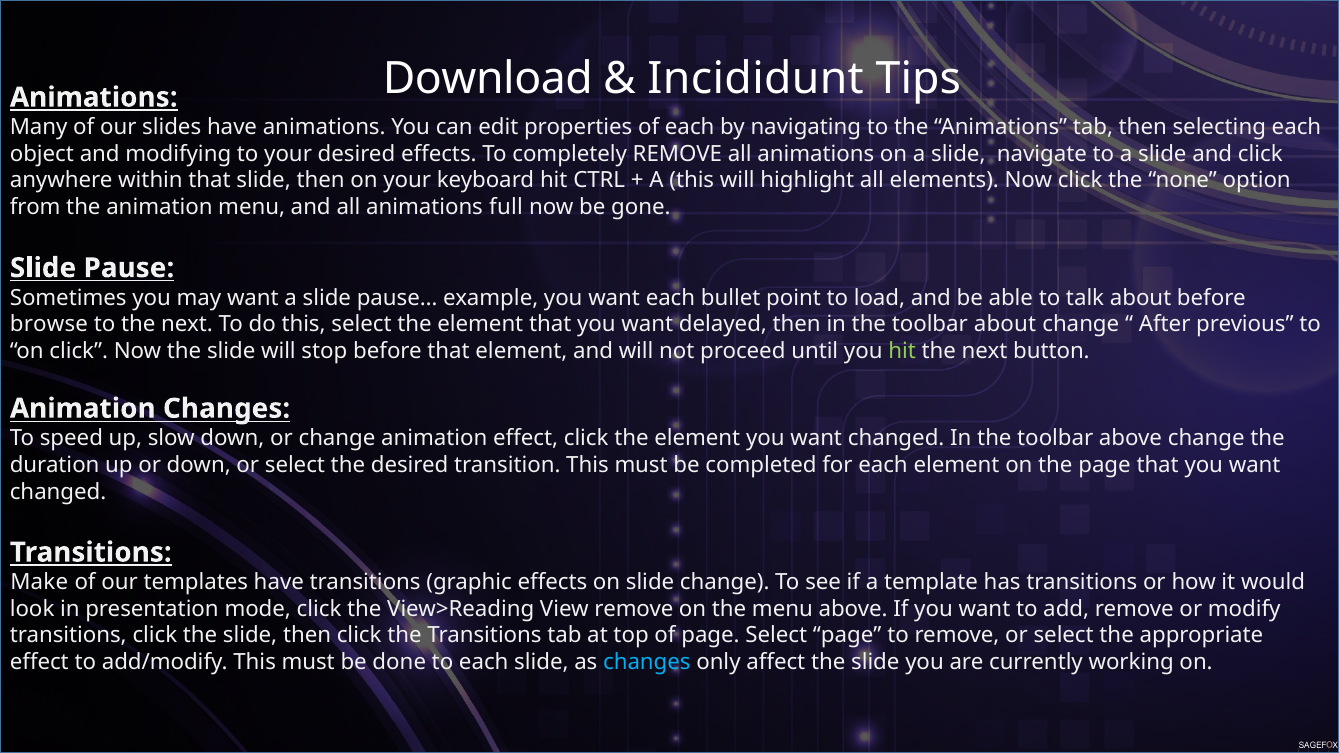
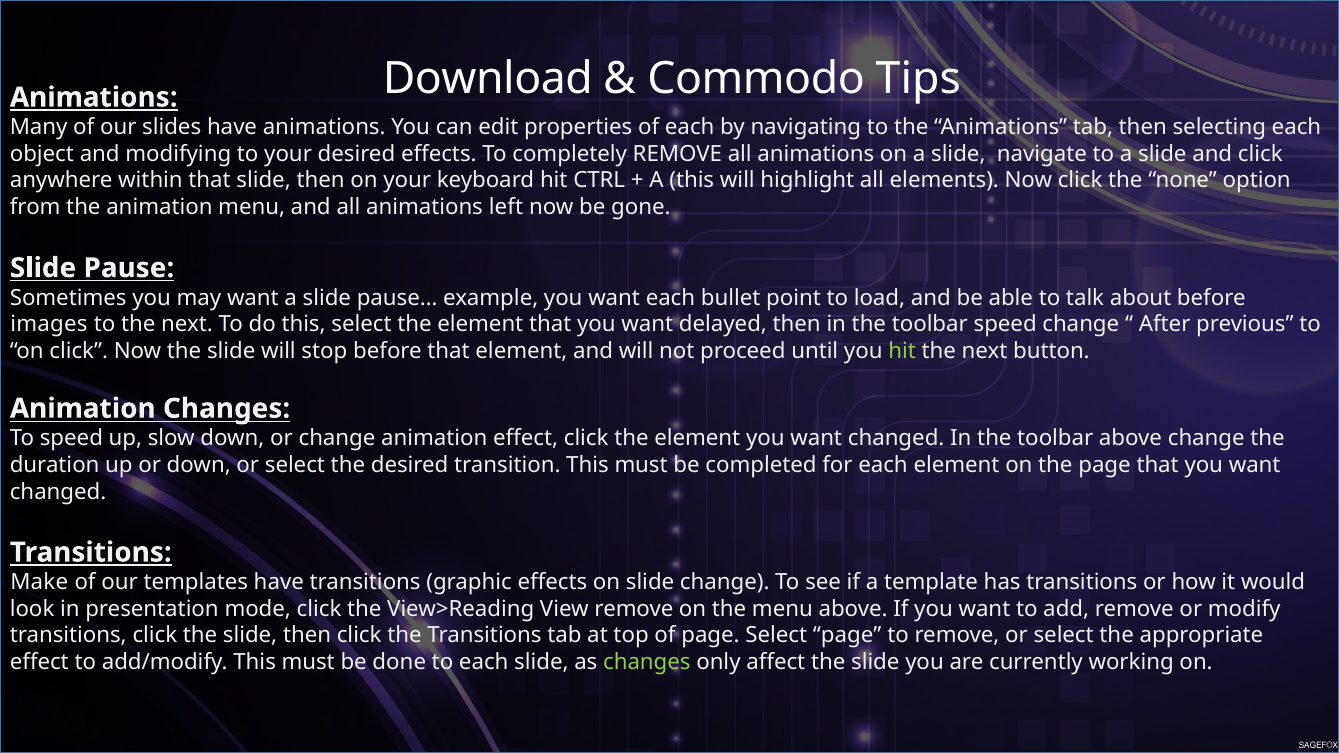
Incididunt: Incididunt -> Commodo (756, 79)
full: full -> left (506, 207)
browse: browse -> images (49, 325)
toolbar about: about -> speed (1005, 325)
changes colour: light blue -> light green (647, 663)
